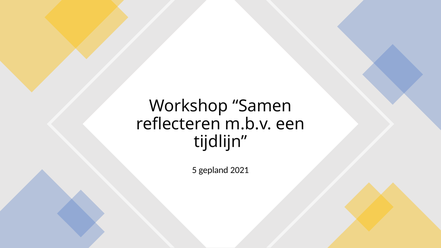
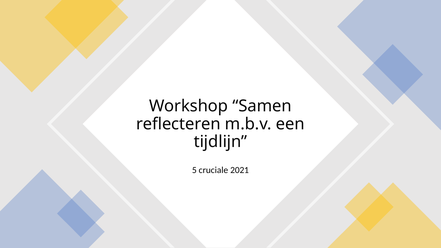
gepland: gepland -> cruciale (213, 170)
